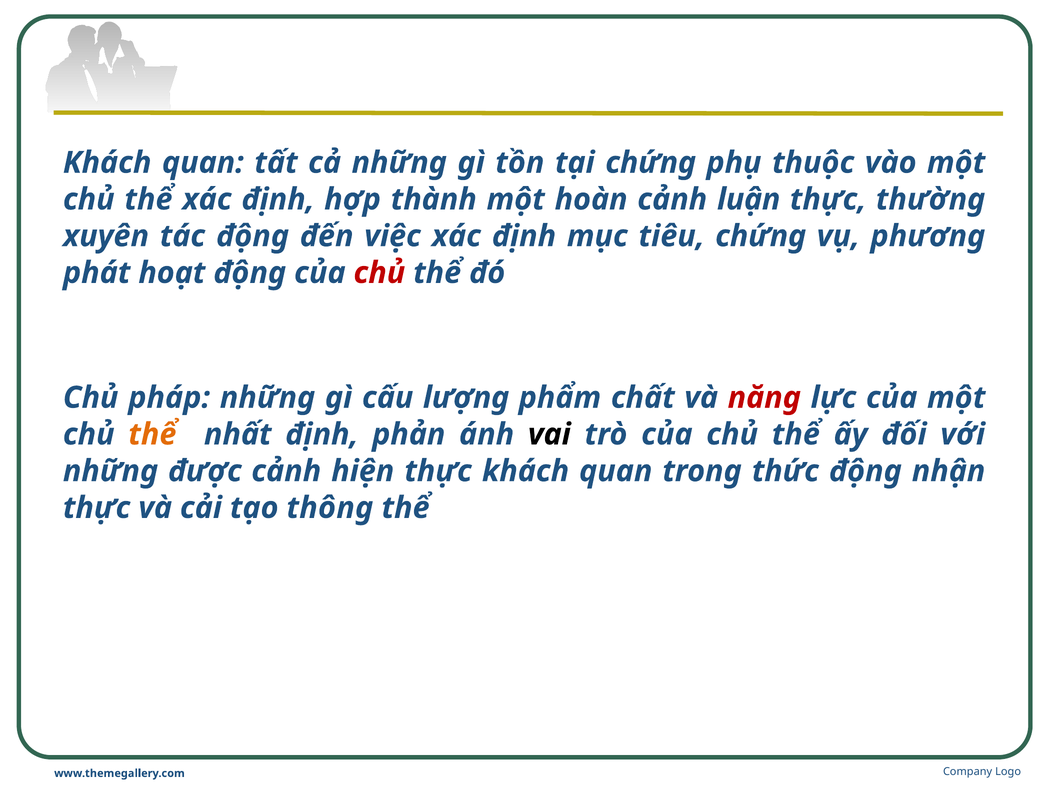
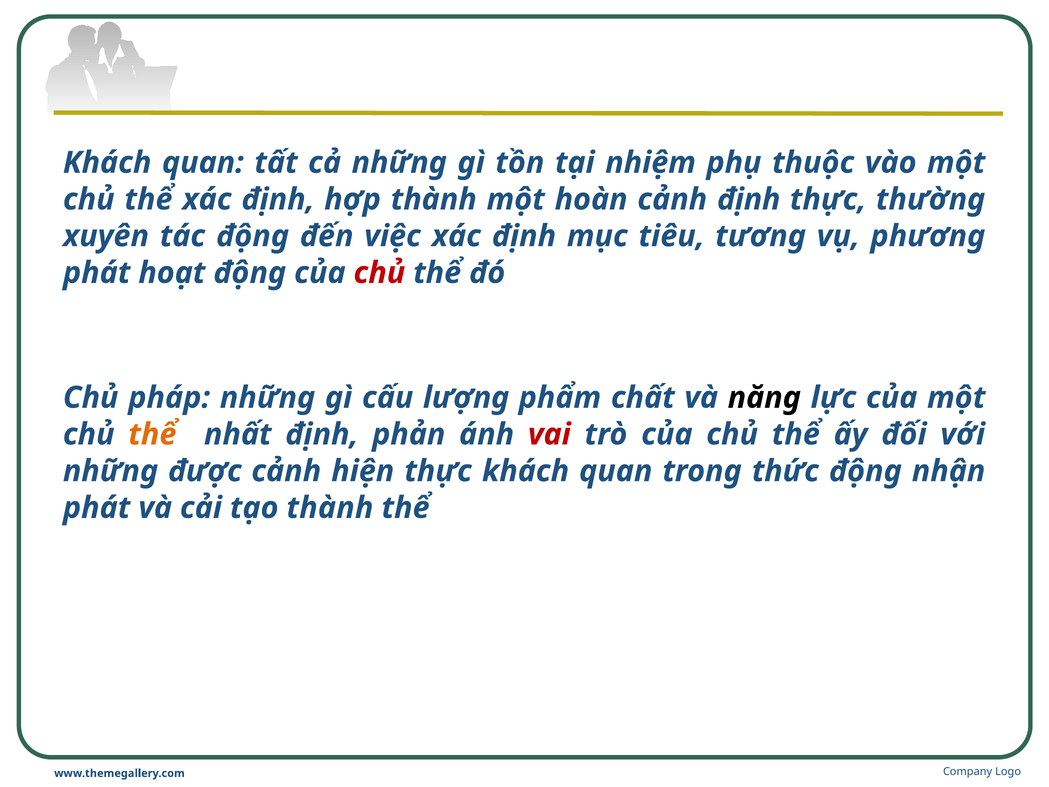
tại chứng: chứng -> nhiệm (651, 163)
cảnh luận: luận -> định (749, 199)
tiêu chứng: chứng -> tương (761, 236)
năng colour: red -> black (764, 398)
vai colour: black -> red (549, 434)
thực: thực -> phát (97, 508)
tạo thông: thông -> thành (330, 508)
